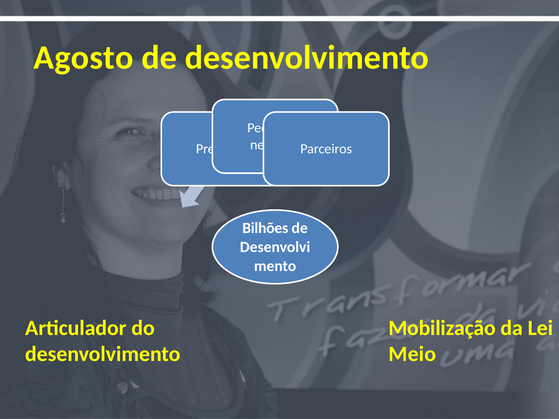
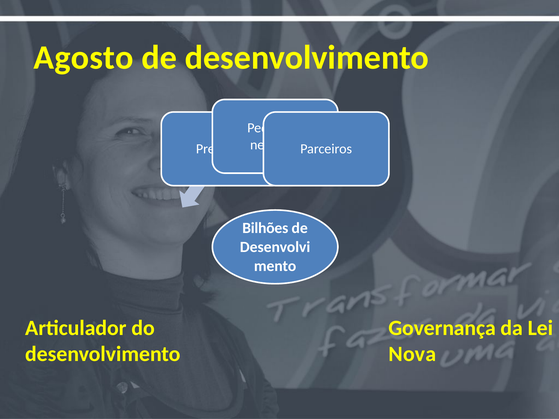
Mobilização: Mobilização -> Governança (442, 328)
Meio: Meio -> Nova (412, 354)
